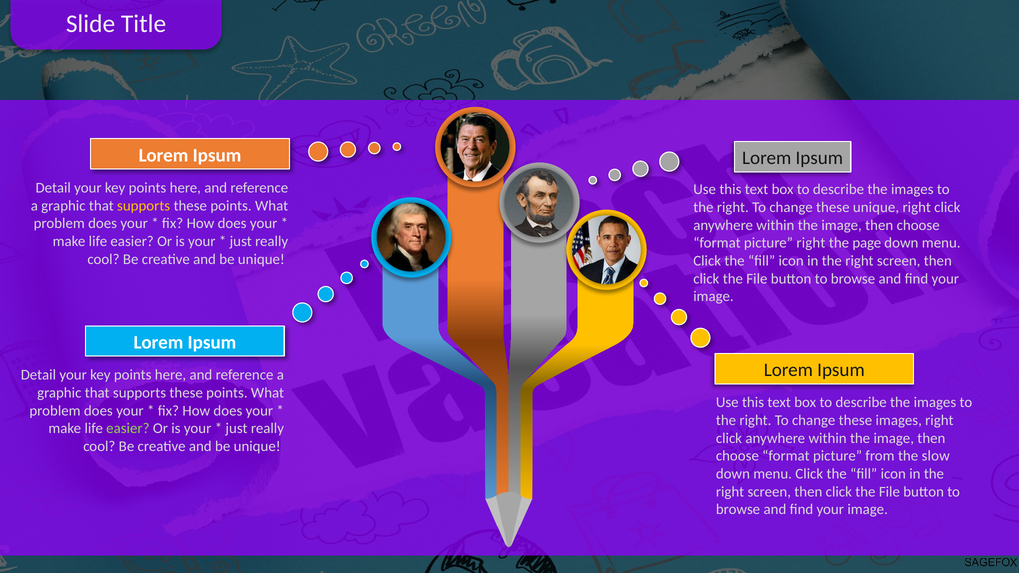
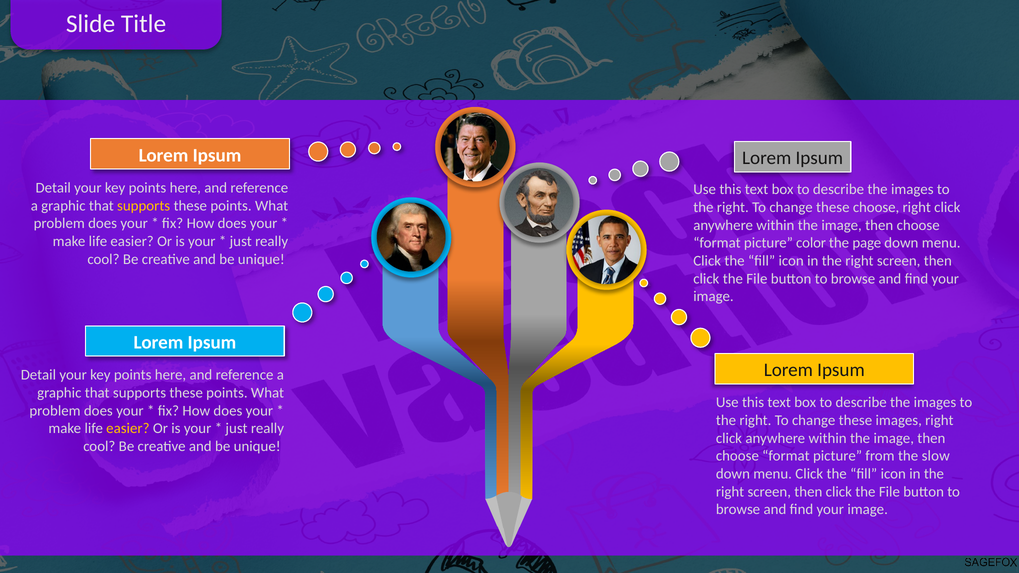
these unique: unique -> choose (876, 207)
picture right: right -> color (811, 243)
easier colour: light green -> yellow (128, 429)
